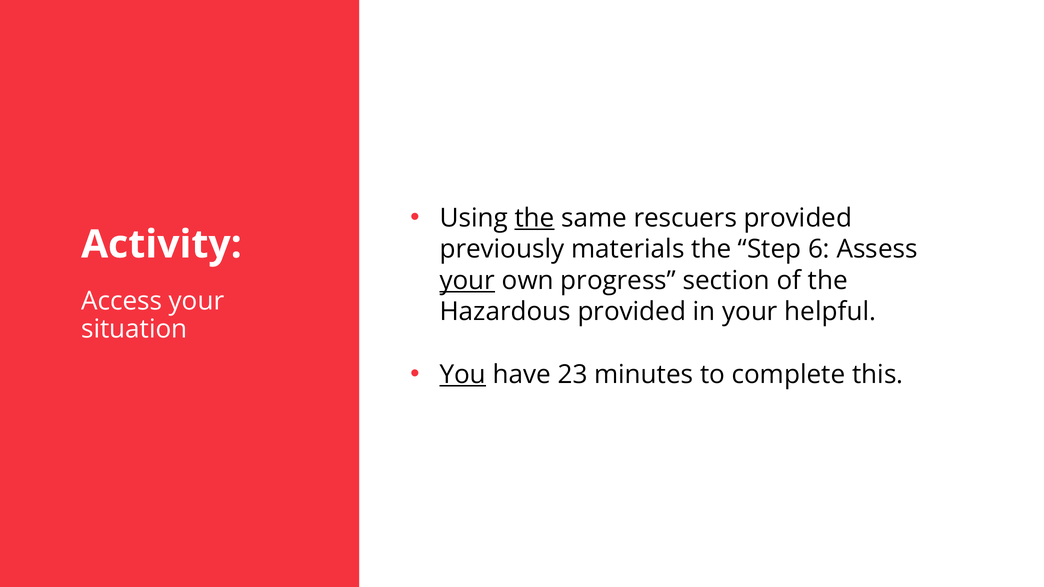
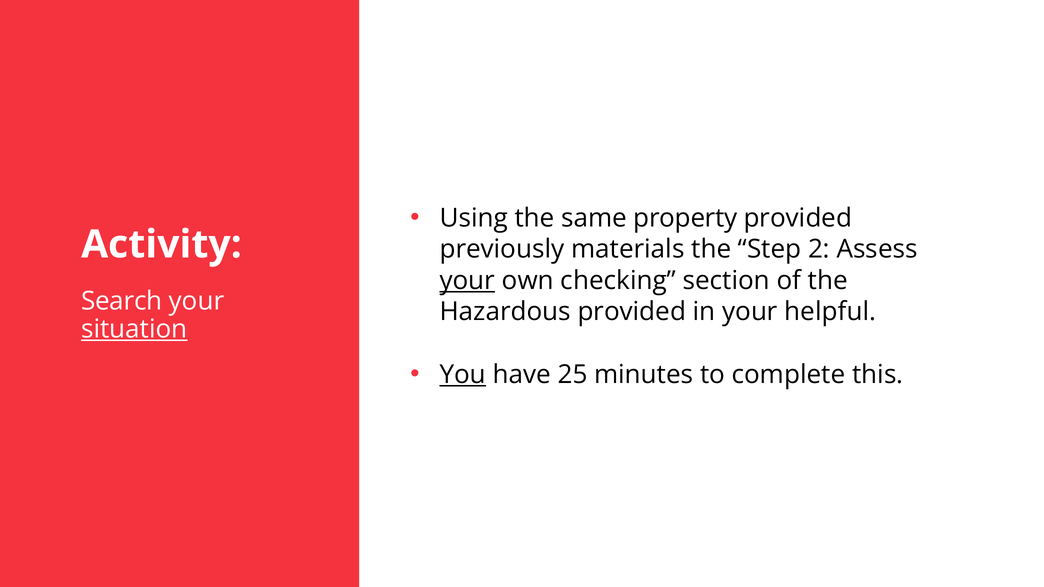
the underline: present -> none (534, 218)
rescuers: rescuers -> property (685, 218)
6: 6 -> 2 (819, 249)
progress: progress -> checking (618, 281)
Access: Access -> Search (122, 301)
situation underline: none -> present (134, 329)
23: 23 -> 25 (573, 375)
